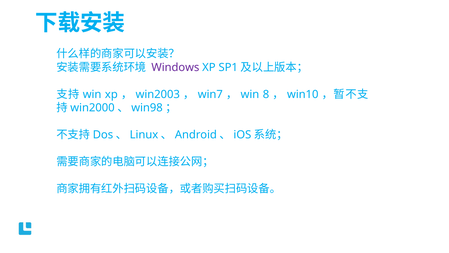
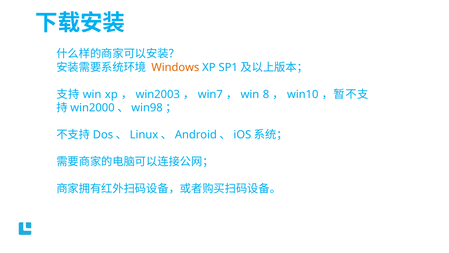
Windows colour: purple -> orange (175, 67)
